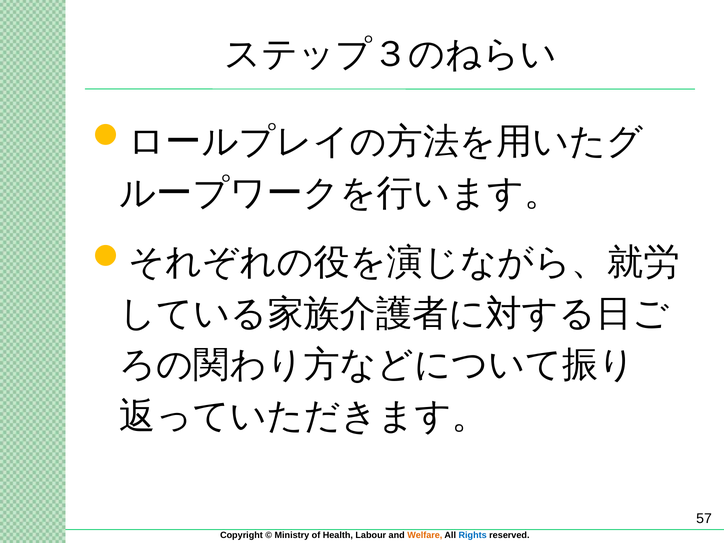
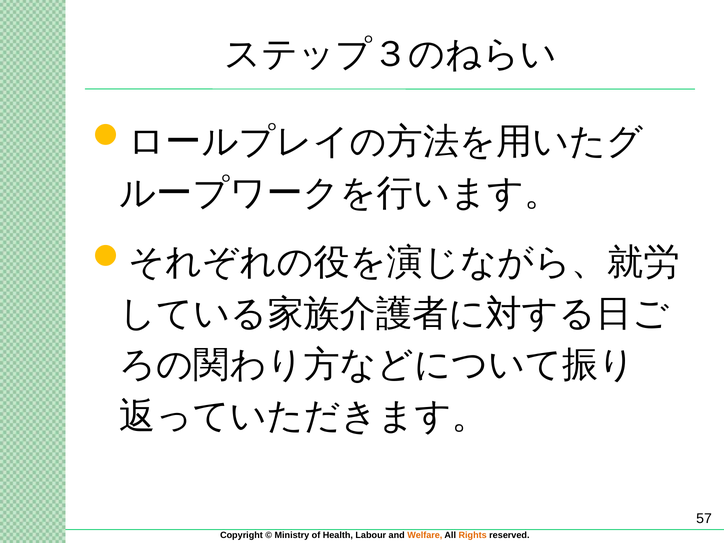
Rights colour: blue -> orange (473, 535)
